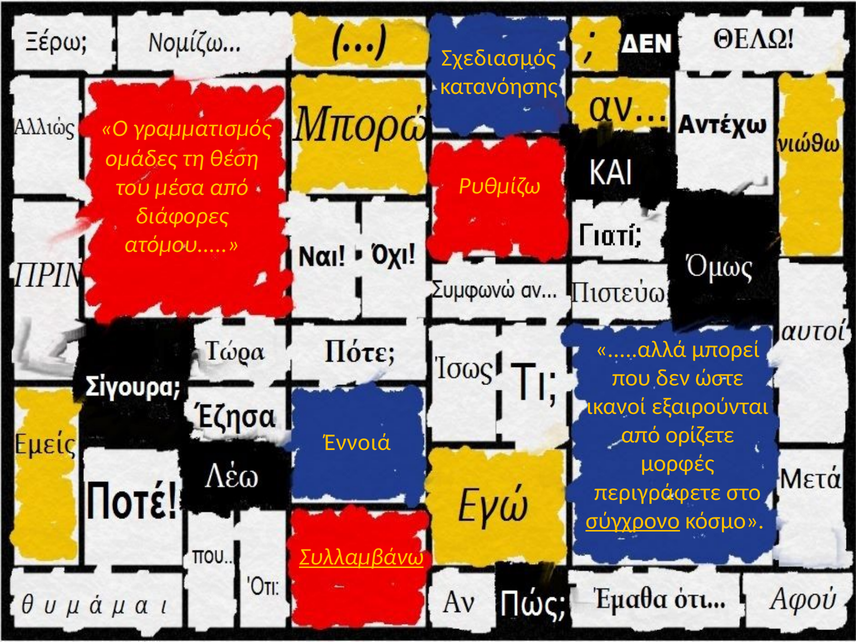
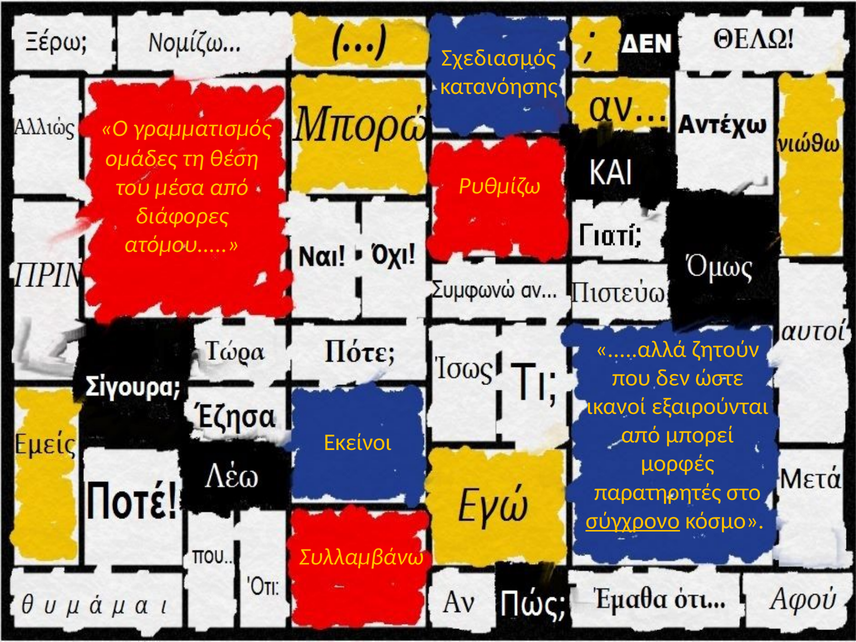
μπορεί: μπορεί -> ζητούν (726, 349)
ορίζετε: ορίζετε -> μπορεί (700, 435)
Έννοιά: Έννοιά -> Εκείνοι (358, 442)
περιγράφετε: περιγράφετε -> παρατηρητές (658, 492)
Συλλαμβάνω underline: present -> none (361, 557)
